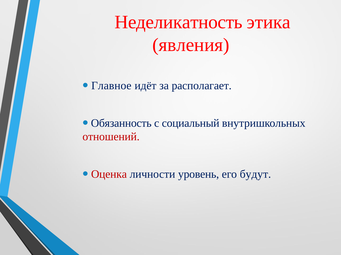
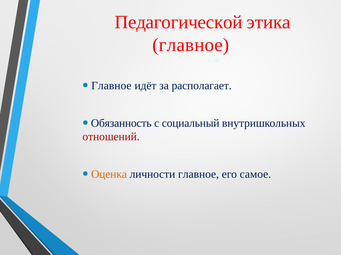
Неделикатность: Неделикатность -> Педагогической (179, 22)
явления: явления -> главное (191, 45)
Оценка colour: red -> orange (109, 175)
личности уровень: уровень -> главное (199, 175)
будут: будут -> самое (255, 175)
